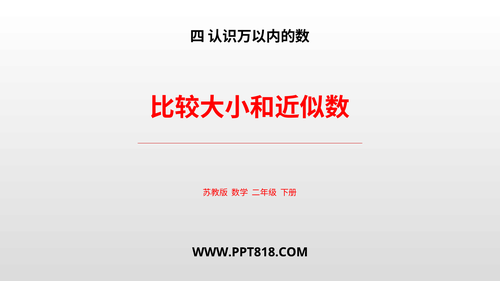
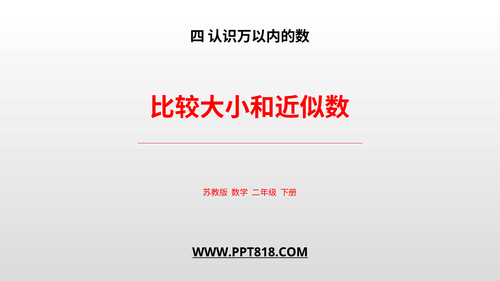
WWW.PPT818.COM underline: none -> present (250, 252)
